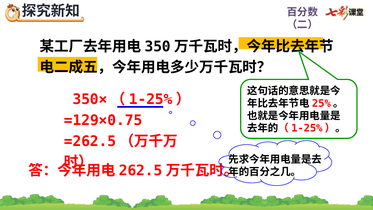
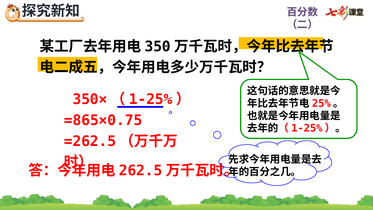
=129×0.75: =129×0.75 -> =865×0.75 (103, 120)
